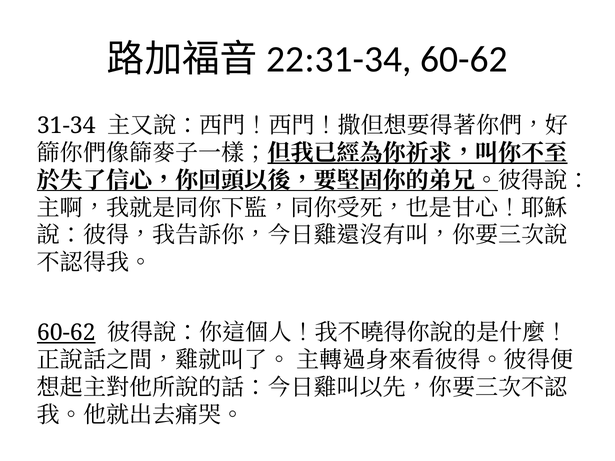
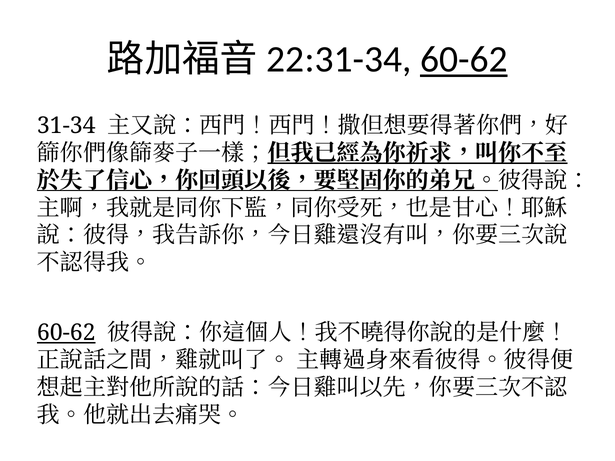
60-62 underline: none -> present (464, 60)
